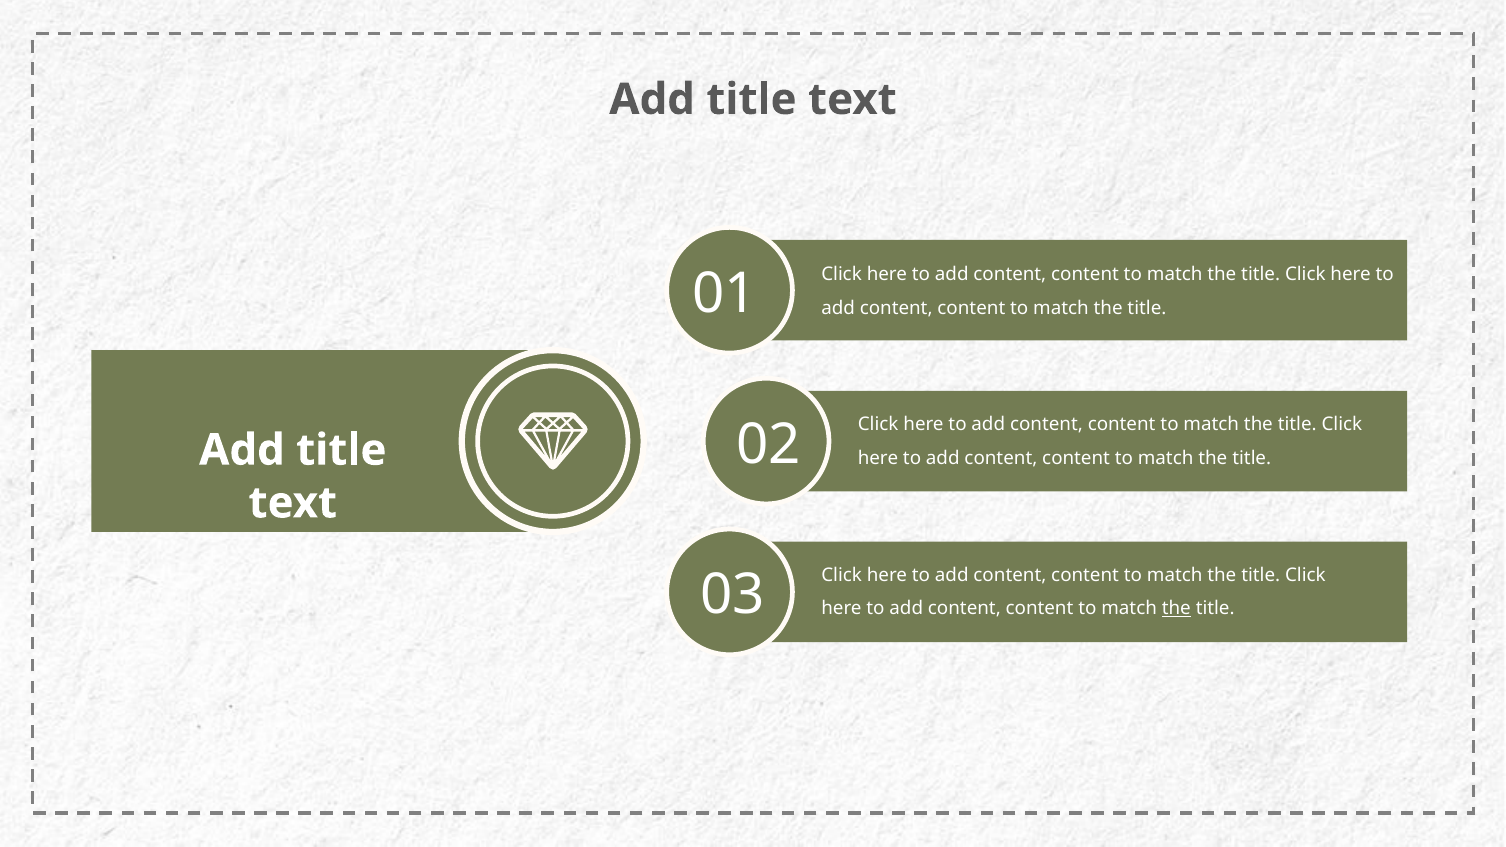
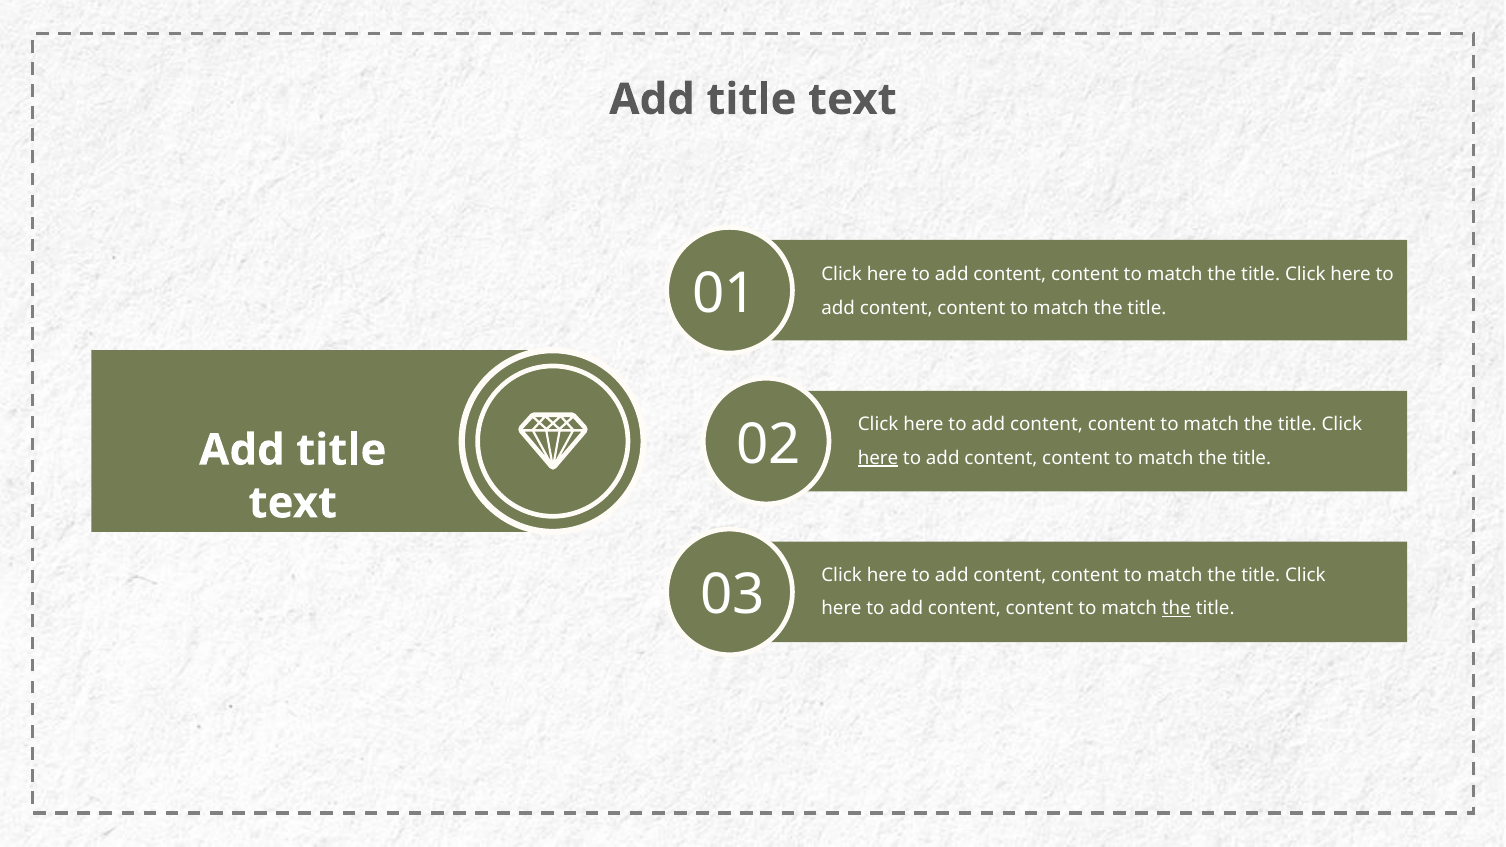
here underline: none -> present (878, 458)
